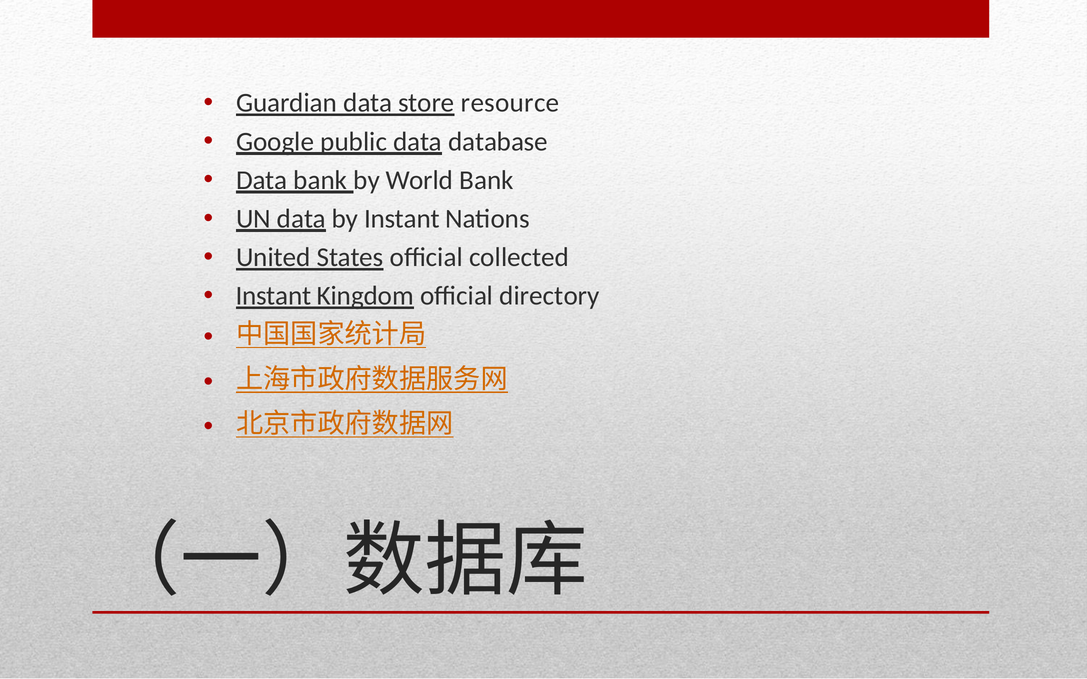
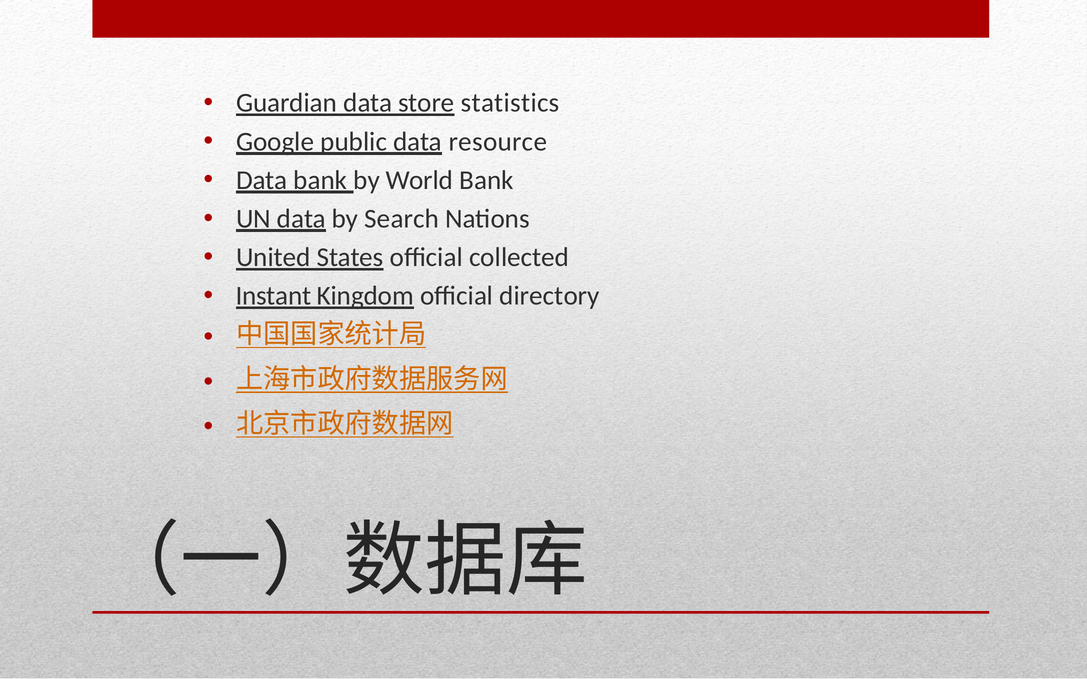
resource: resource -> statistics (510, 103)
database: database -> resource (498, 142)
by Instant: Instant -> Search (402, 219)
